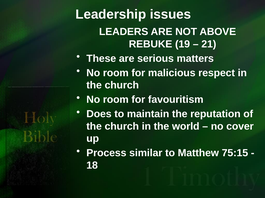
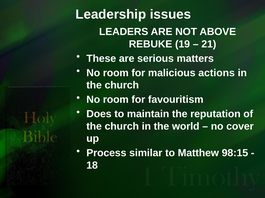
respect: respect -> actions (217, 73)
75:15: 75:15 -> 98:15 (235, 154)
